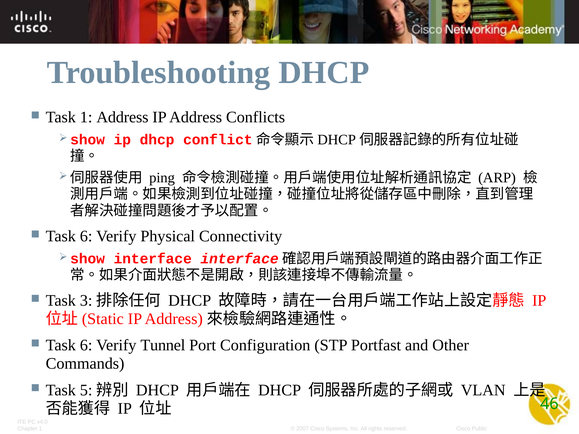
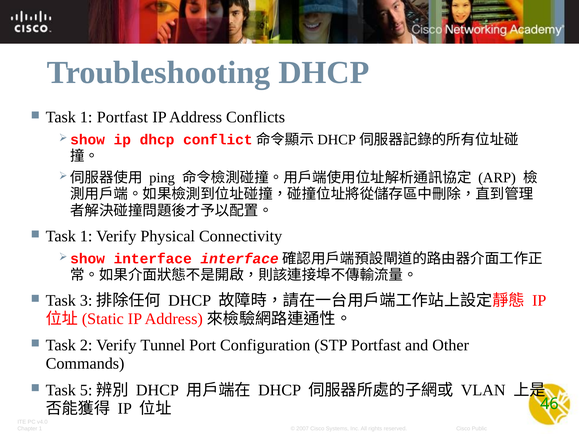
1 Address: Address -> Portfast (122, 117)
6: 6 -> 1 (86, 236)
6: 6 -> 2 (86, 346)
